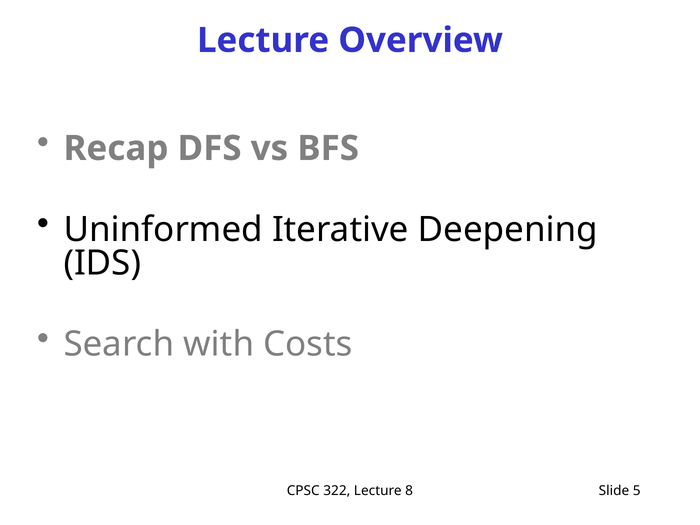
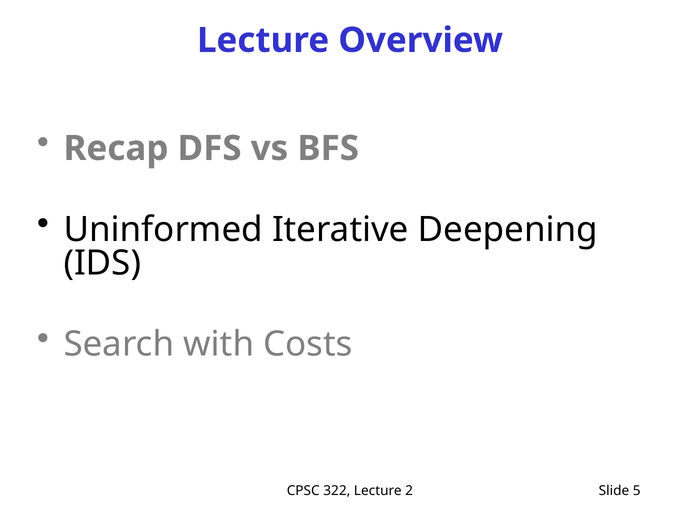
8: 8 -> 2 (409, 491)
